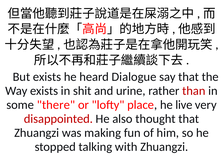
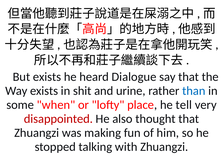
than colour: red -> blue (194, 91)
there: there -> when (56, 105)
live: live -> tell (184, 105)
